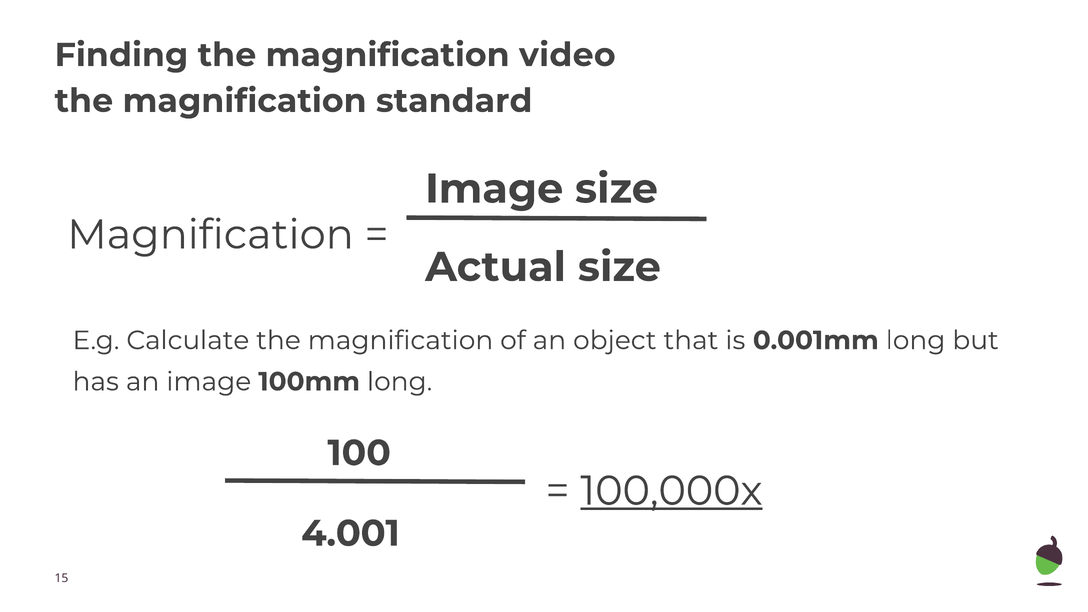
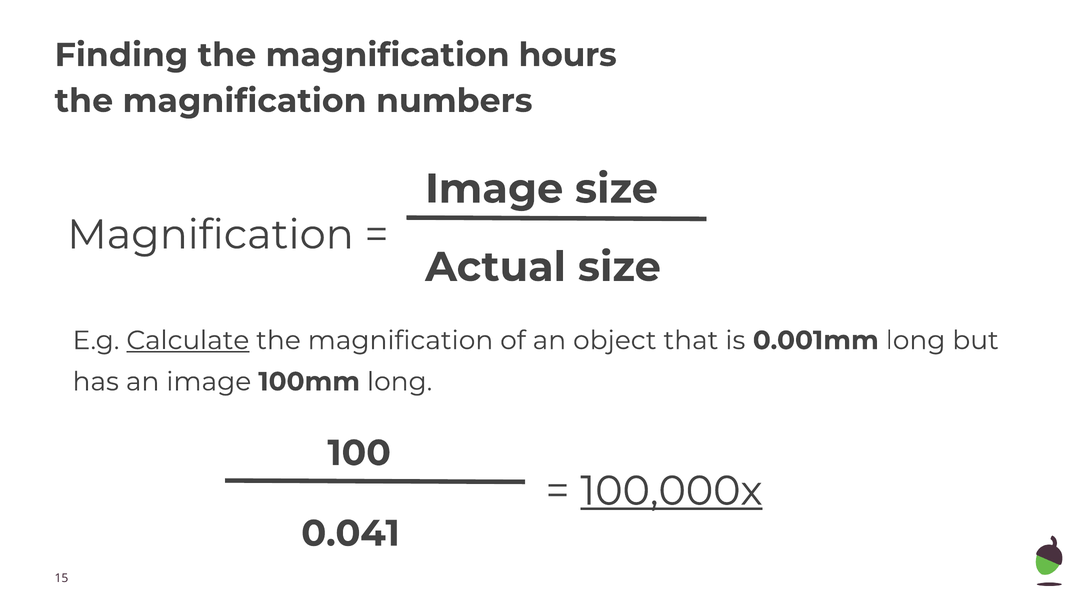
video: video -> hours (568, 55)
standard: standard -> numbers (454, 101)
Calculate underline: none -> present (188, 340)
4.001: 4.001 -> 0.041 (351, 533)
